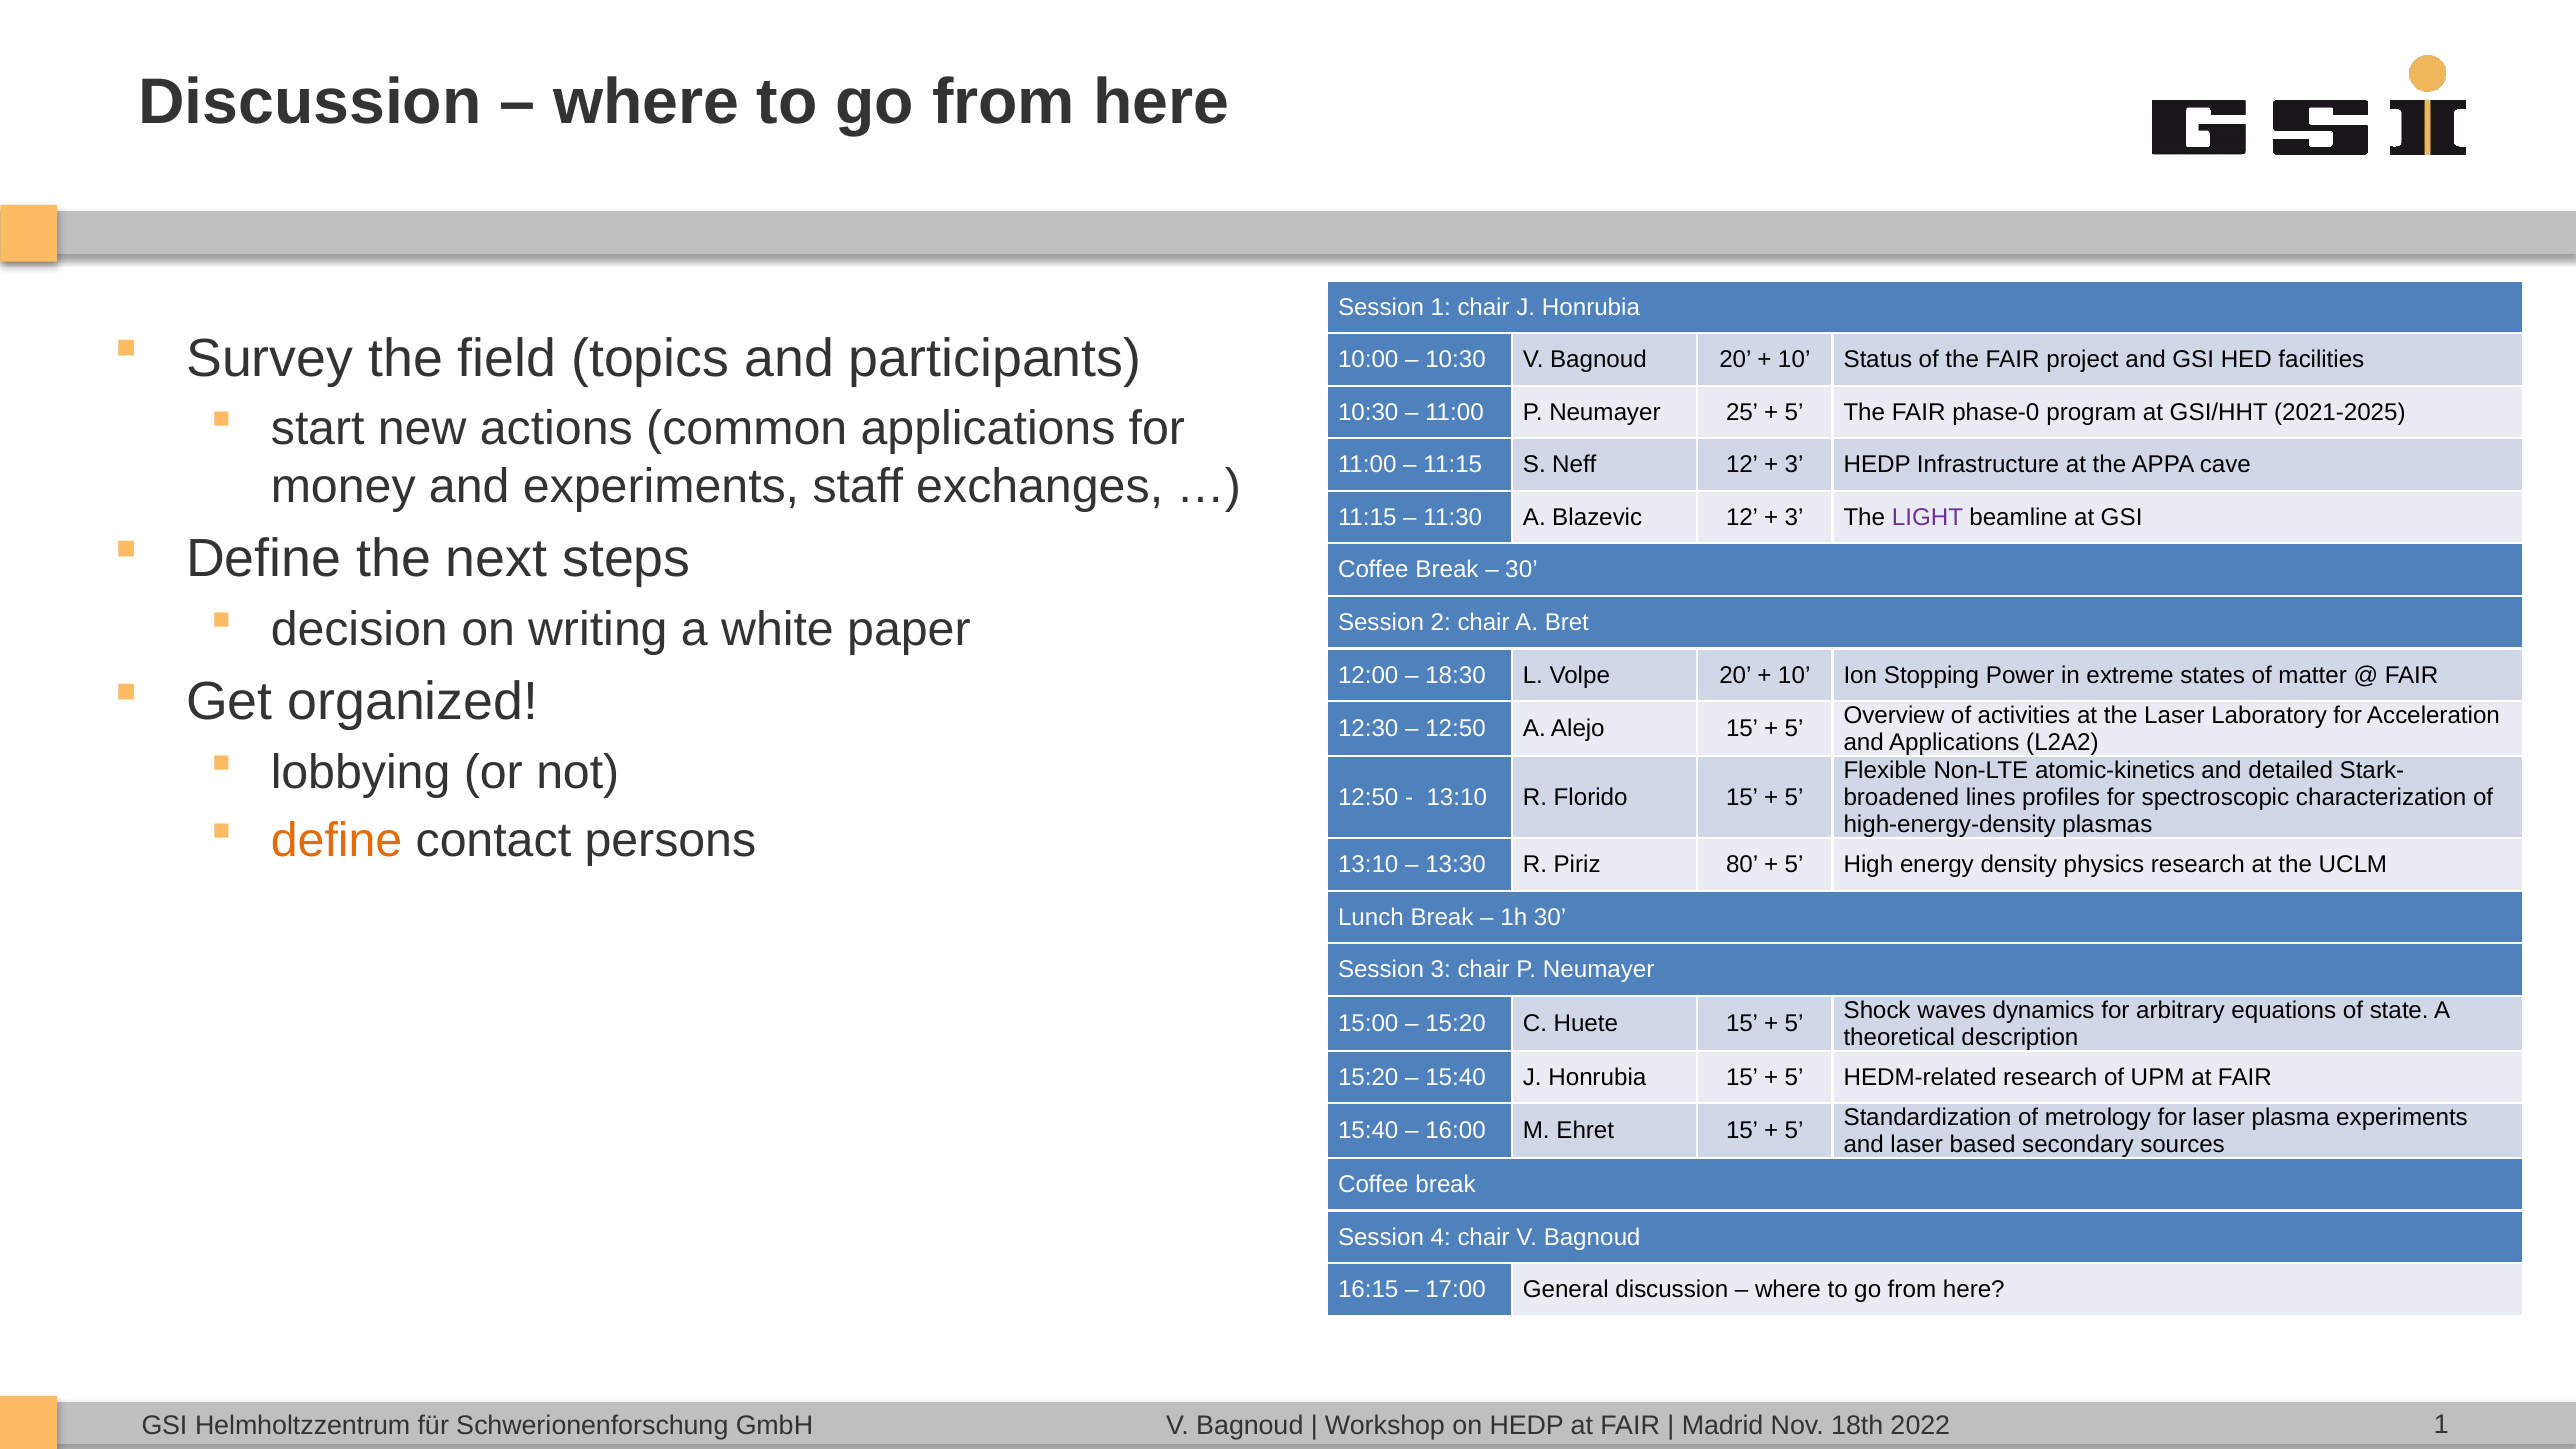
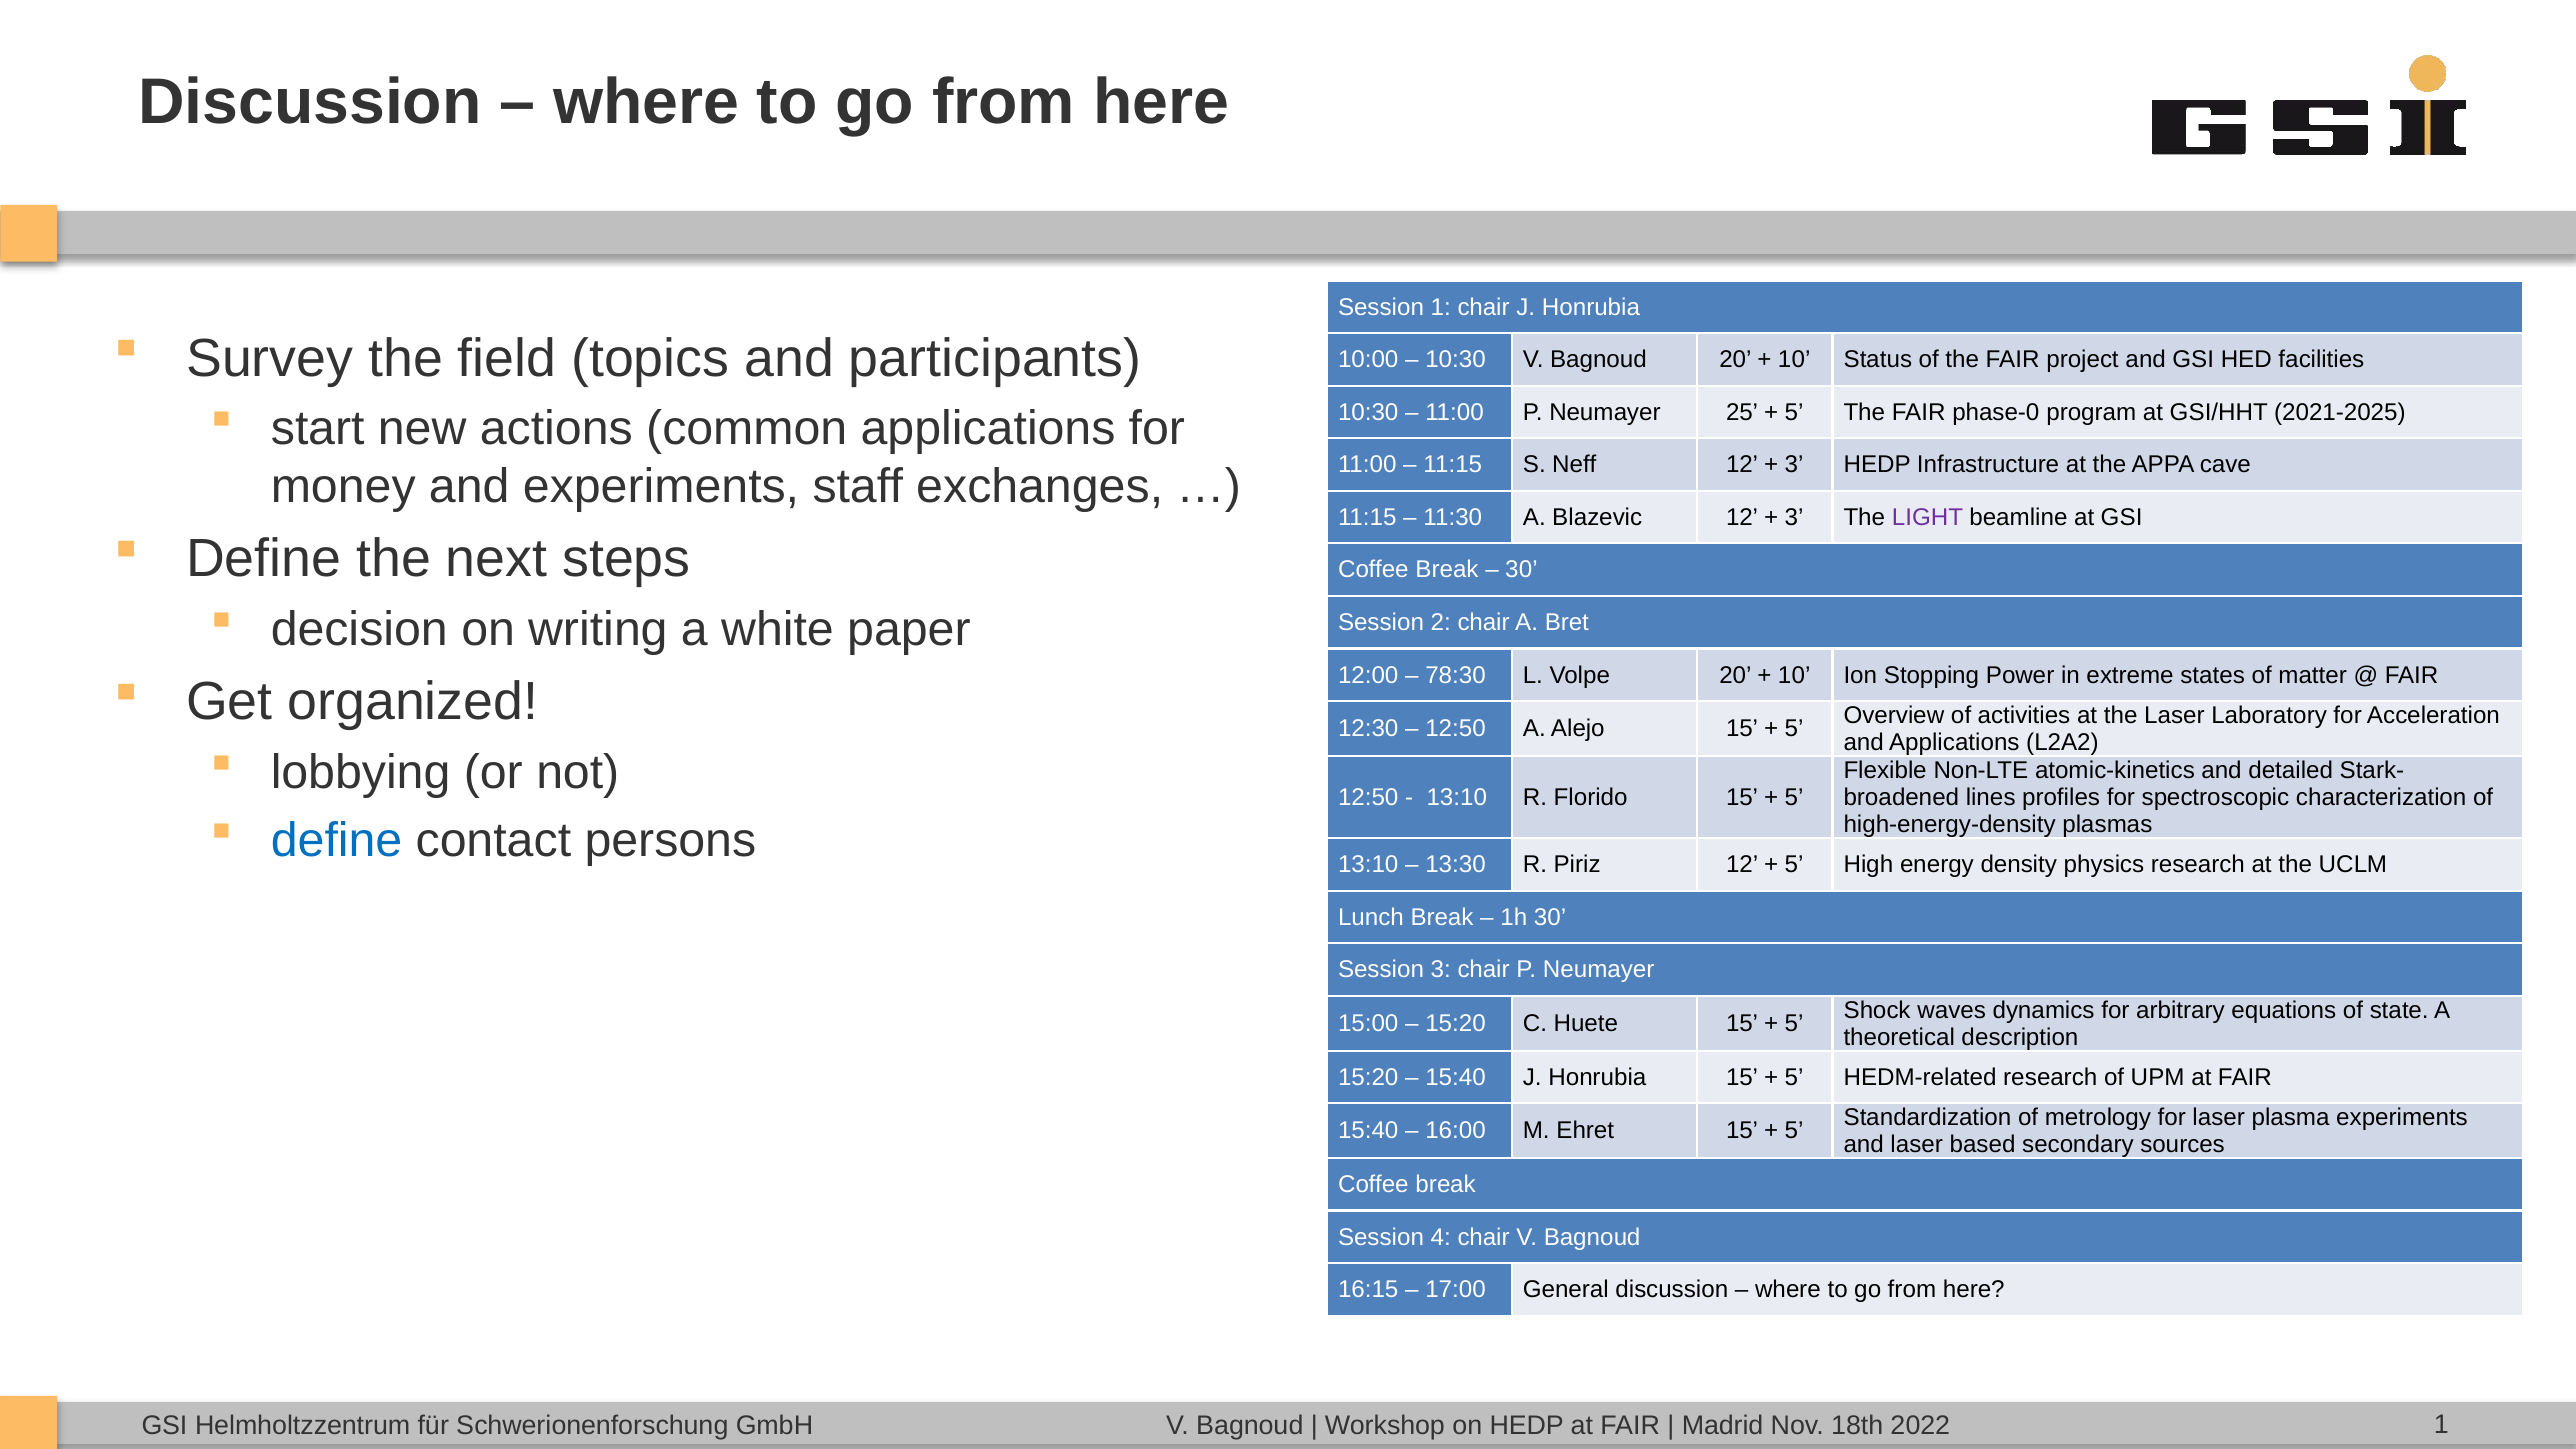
18:30: 18:30 -> 78:30 (1456, 675)
define colour: orange -> blue (337, 840)
Piriz 80: 80 -> 12 (1742, 865)
